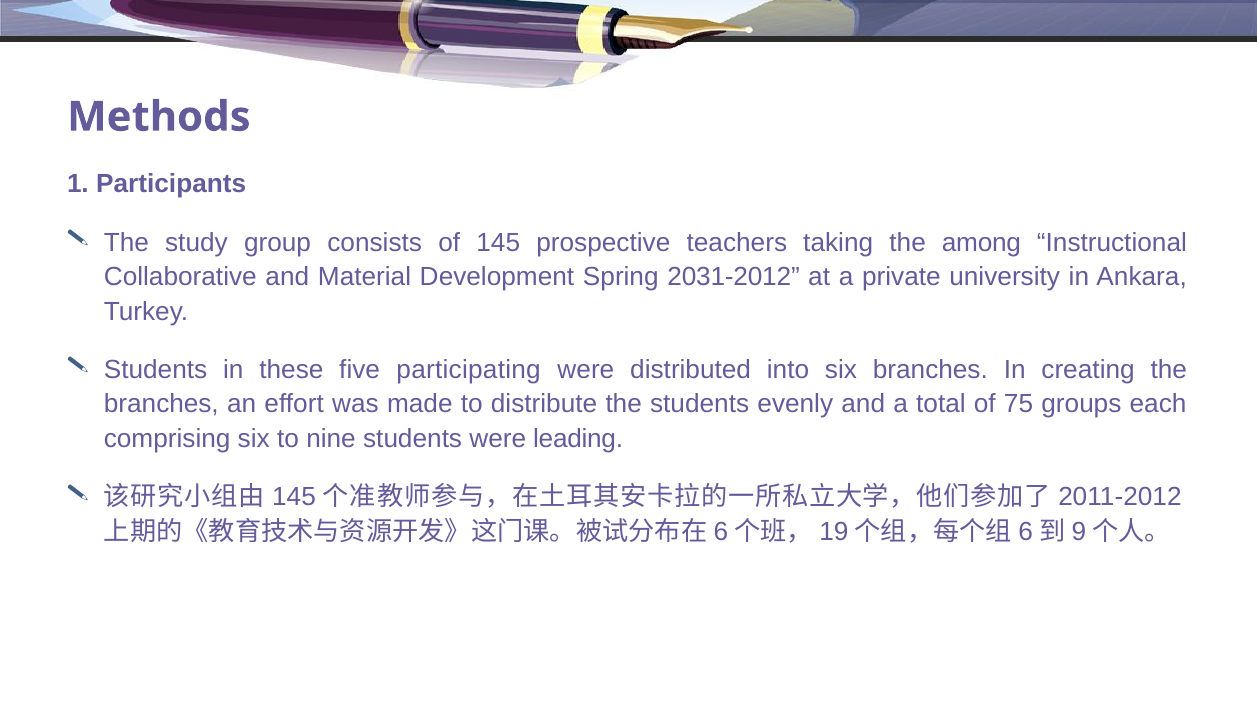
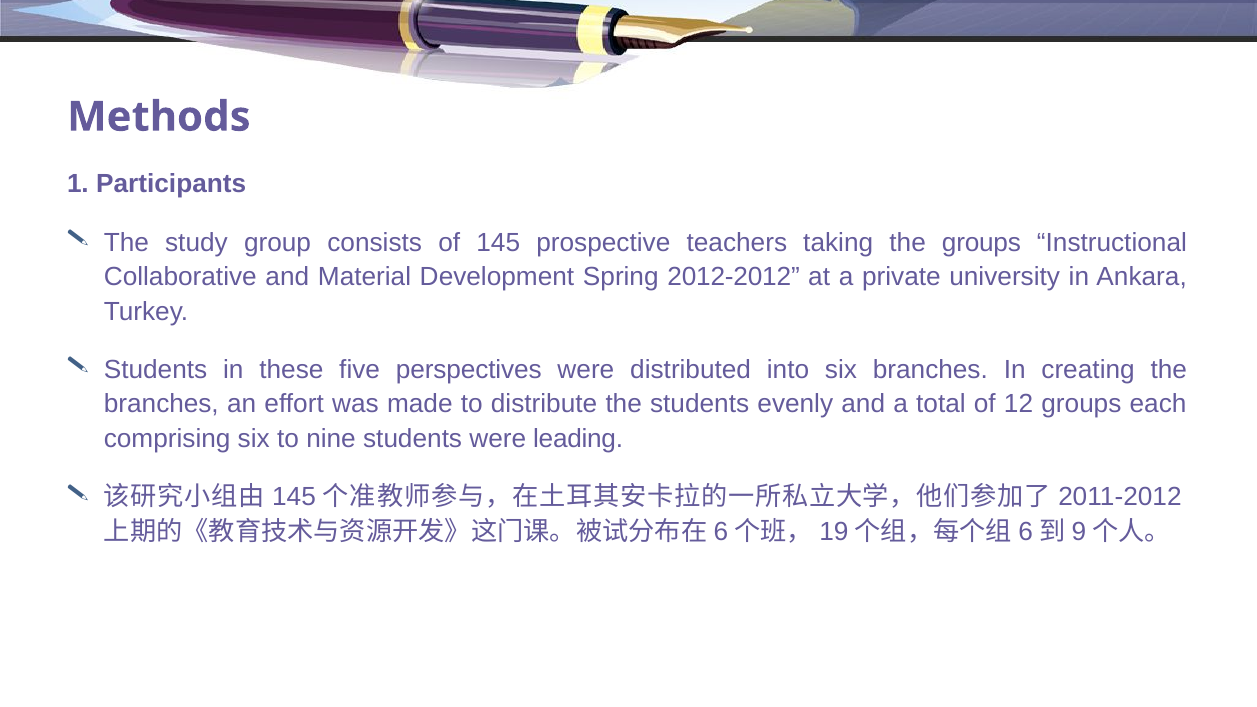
the among: among -> groups (981, 242)
2031-2012: 2031-2012 -> 2012-2012 (734, 277)
participating: participating -> perspectives (469, 370)
75: 75 -> 12 (1019, 404)
